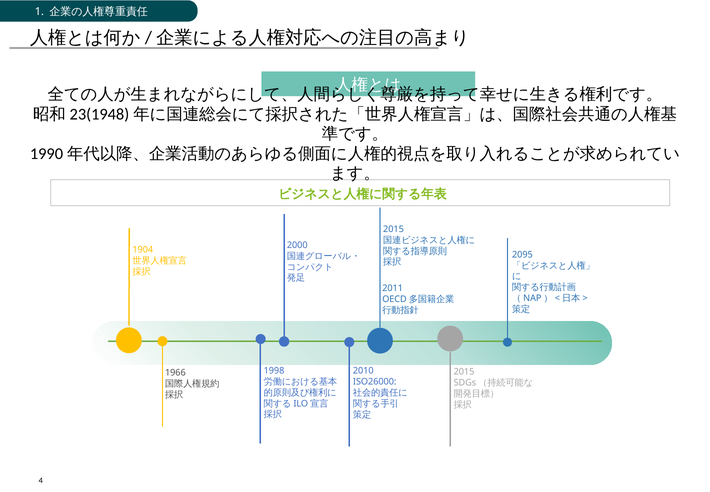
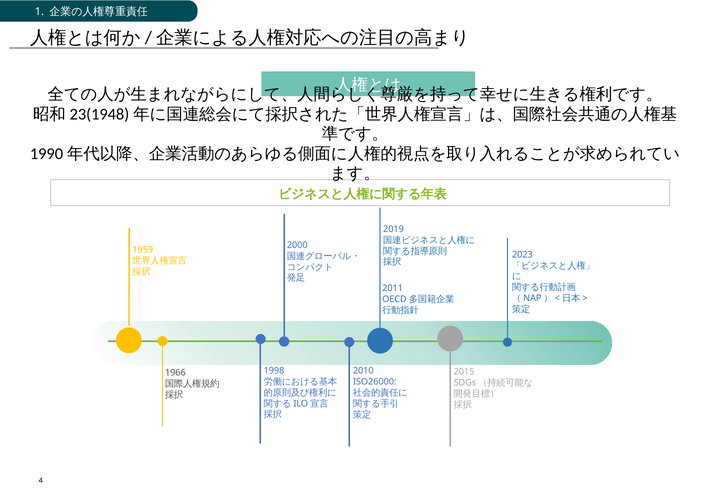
2015: 2015 -> 2019 (393, 229)
1904: 1904 -> 1959 (143, 250)
2095: 2095 -> 2023 (522, 254)
